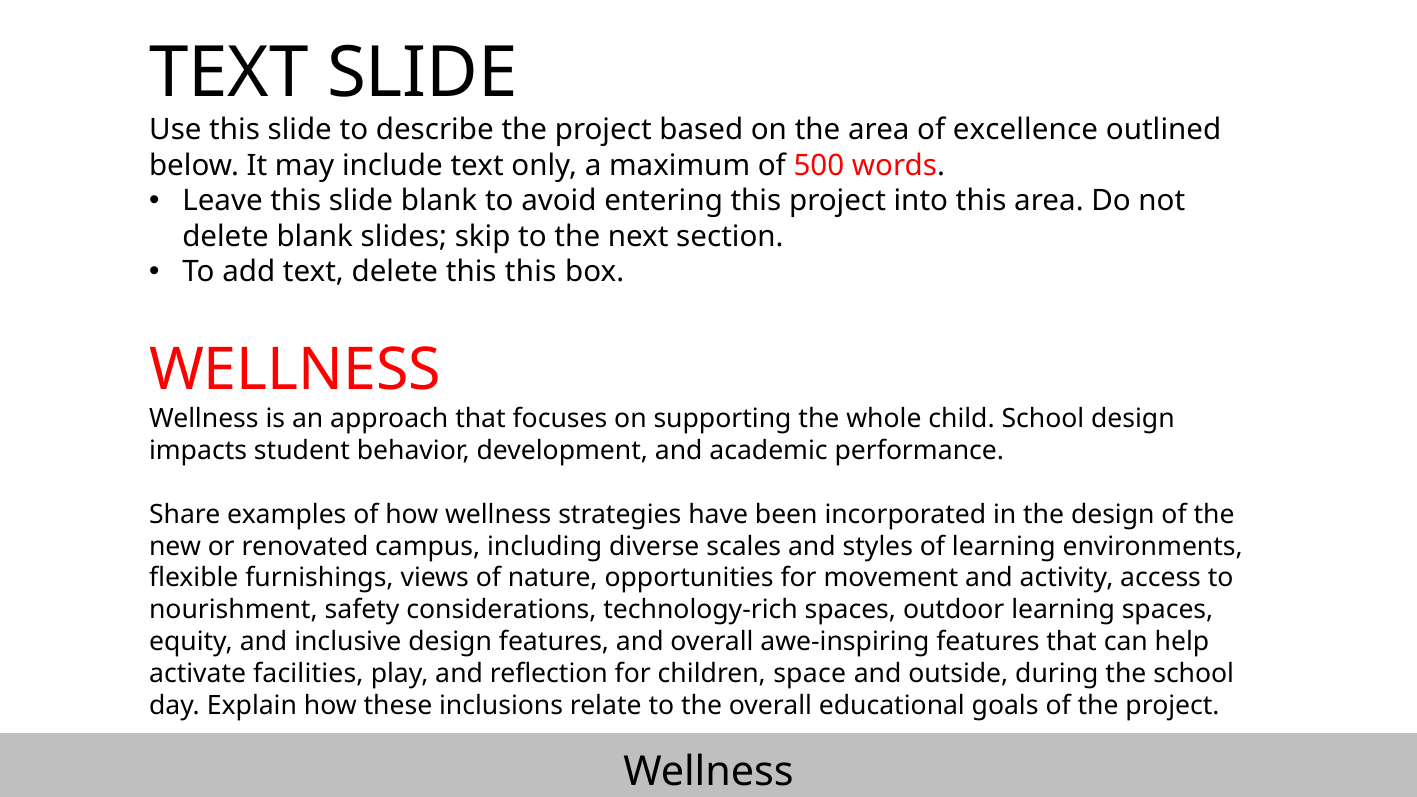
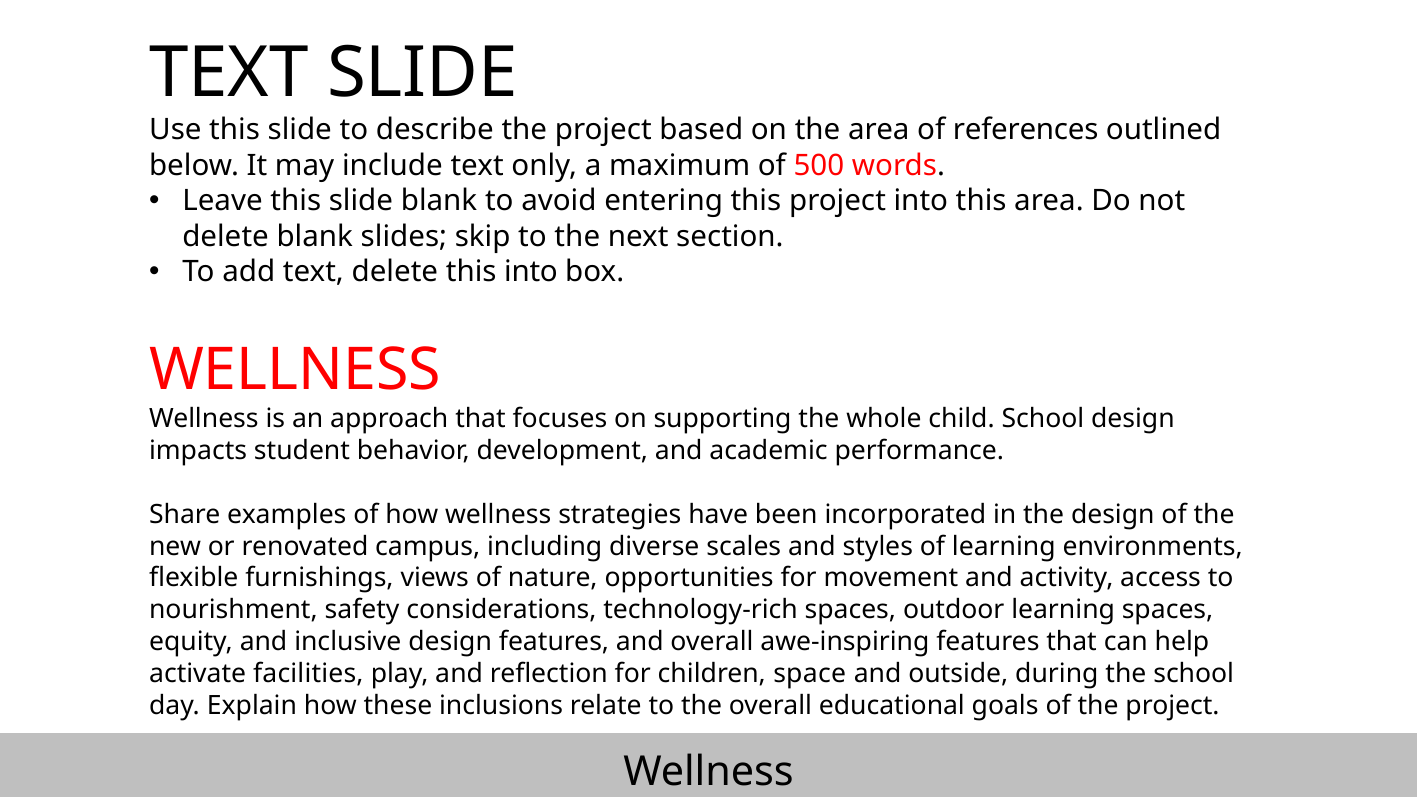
excellence: excellence -> references (1026, 130)
this this: this -> into (531, 272)
